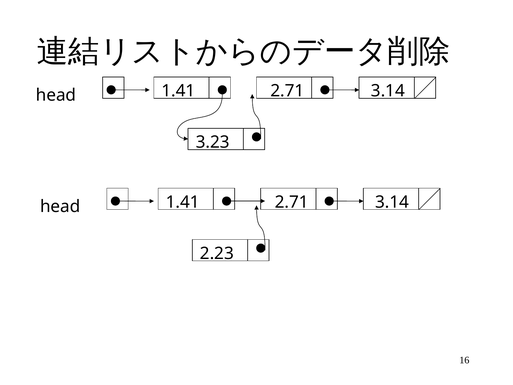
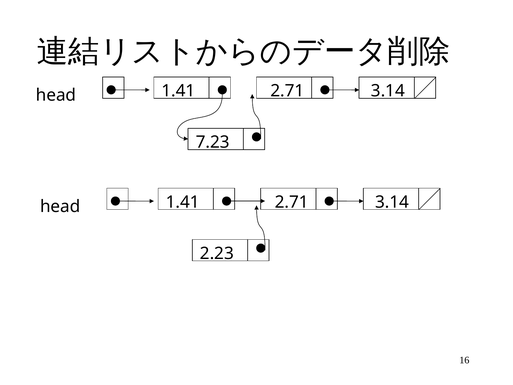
3.23: 3.23 -> 7.23 (213, 142)
